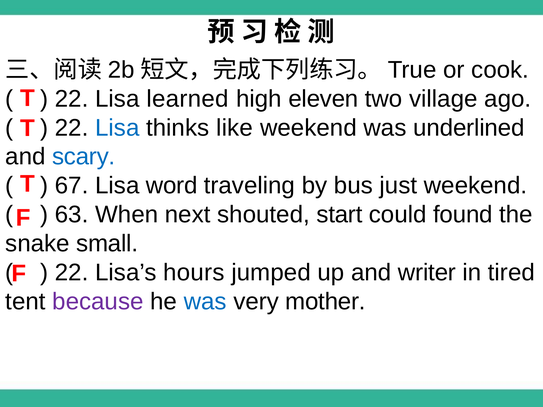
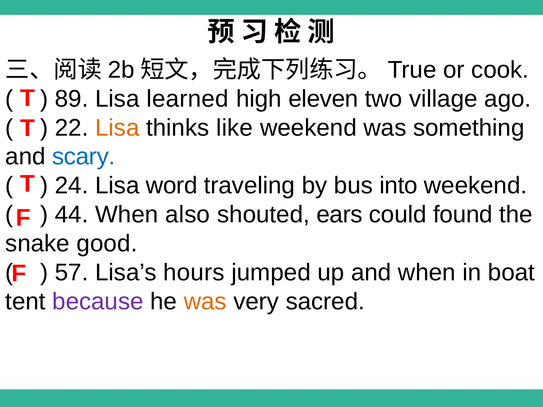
22: 22 -> 89 (72, 99)
Lisa colour: blue -> orange (117, 128)
underlined: underlined -> something (469, 128)
67: 67 -> 24 (72, 186)
just: just -> into (398, 186)
63: 63 -> 44 (72, 215)
next: next -> also (188, 215)
start: start -> ears (340, 215)
small: small -> good (107, 244)
22: 22 -> 57 (72, 273)
and writer: writer -> when (427, 273)
tired: tired -> boat (511, 273)
was colour: blue -> orange (205, 302)
mother: mother -> sacred (325, 302)
